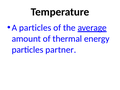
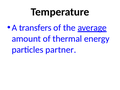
A particles: particles -> transfers (35, 28)
